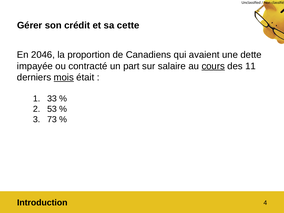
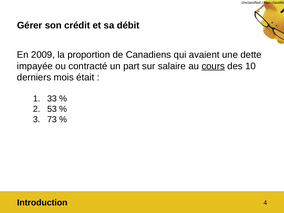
cette: cette -> débit (128, 25)
2046: 2046 -> 2009 (43, 55)
11: 11 -> 10 (250, 66)
mois underline: present -> none (64, 77)
